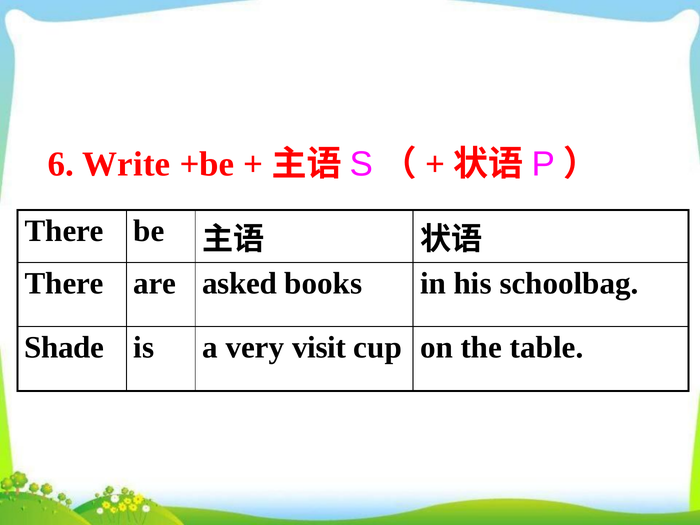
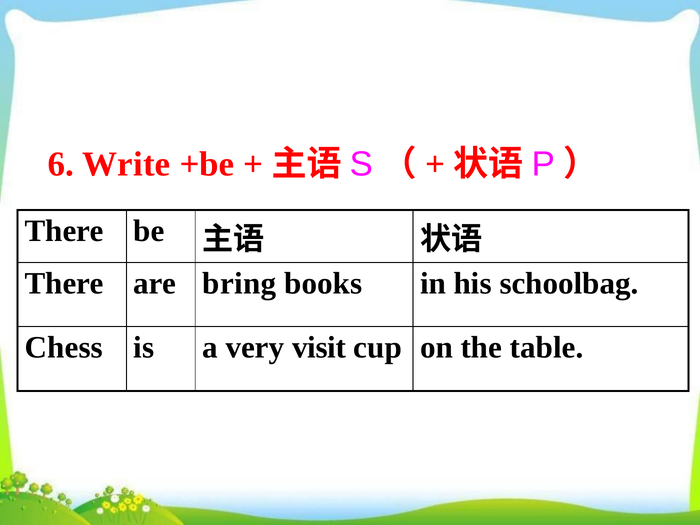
asked: asked -> bring (239, 284)
Shade: Shade -> Chess (64, 348)
